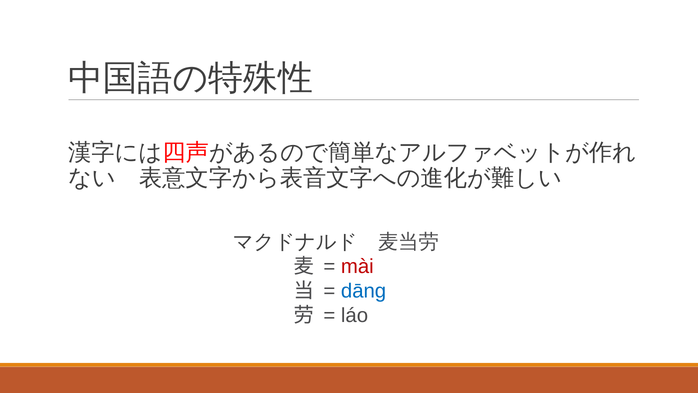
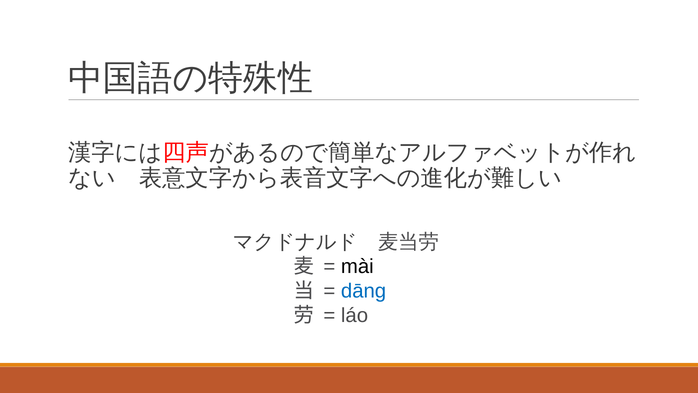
mài colour: red -> black (357, 266)
